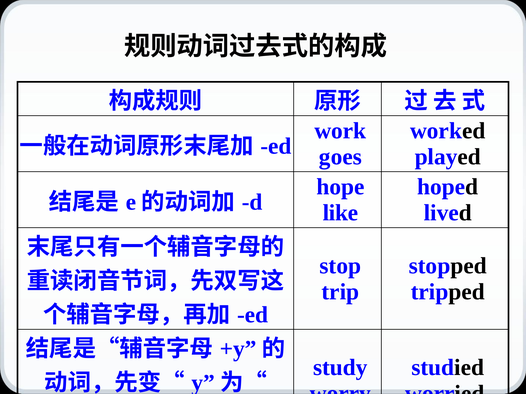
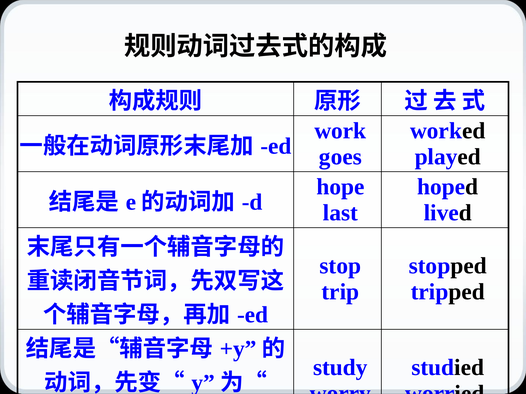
like: like -> last (340, 213)
